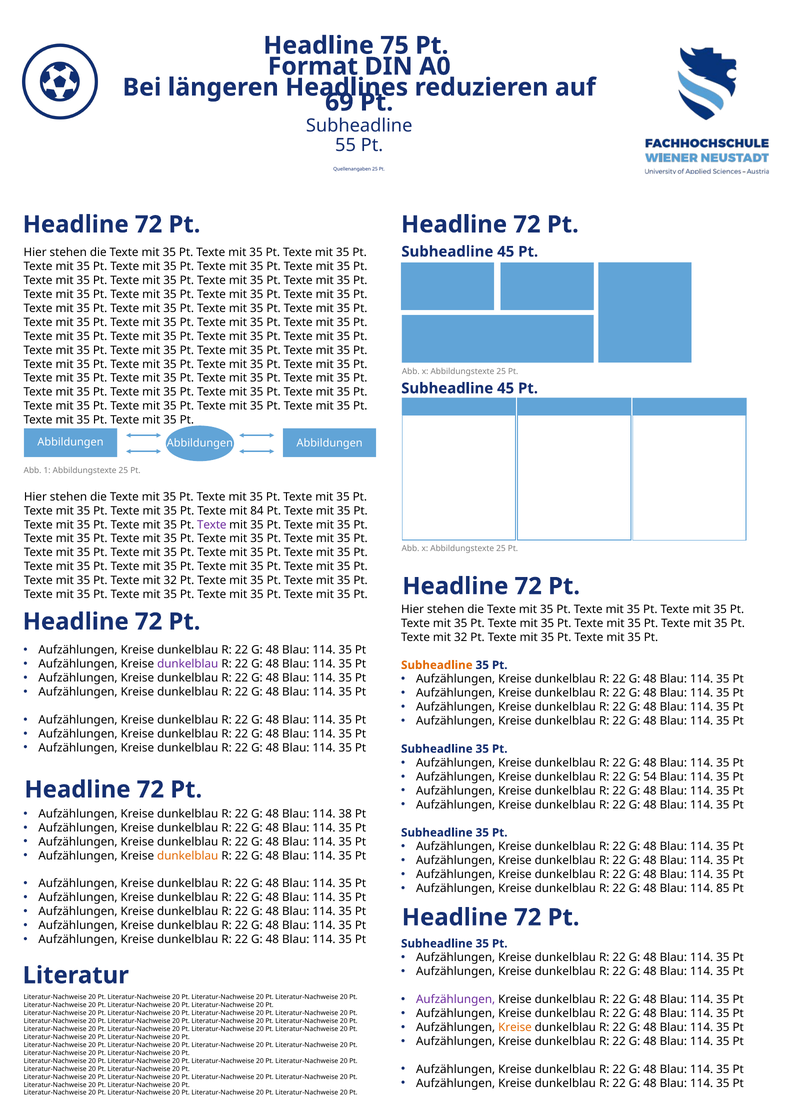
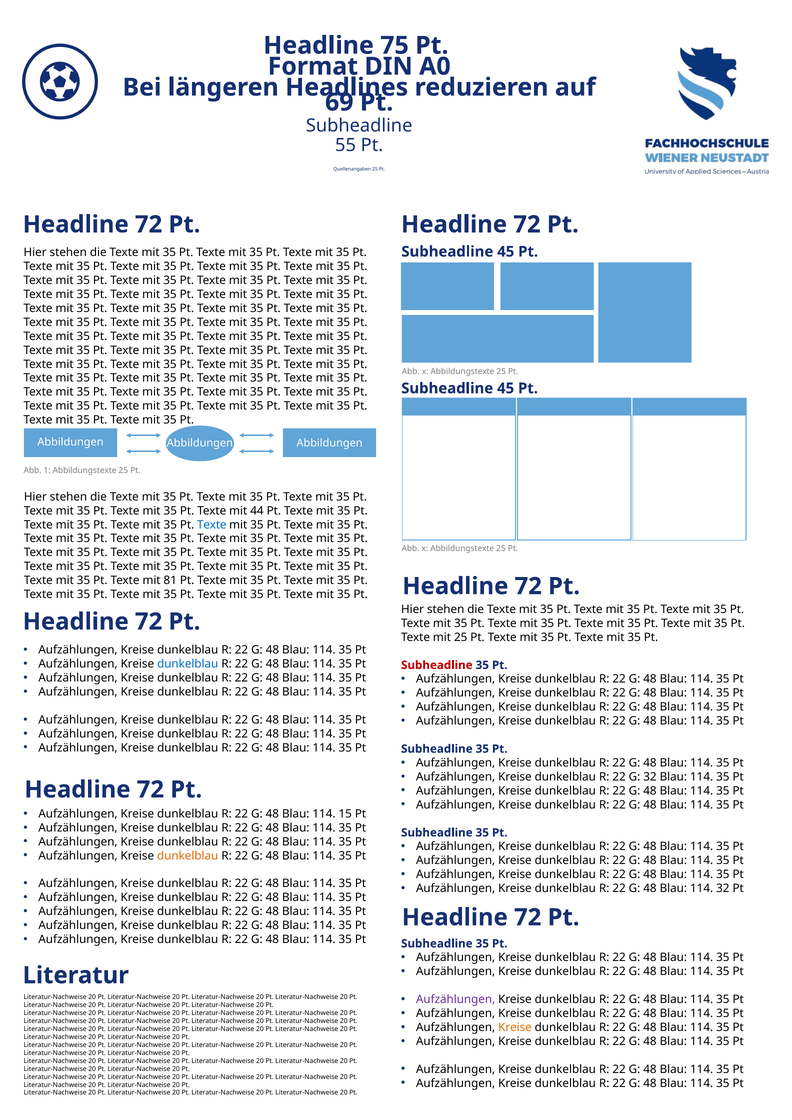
84: 84 -> 44 (257, 511)
Texte colour: purple -> blue (212, 525)
32: 32 -> 81 (170, 580)
32: 32 -> 25 (461, 637)
dunkelblau colour: purple -> blue (188, 664)
Subheadline colour: orange -> red (437, 665)
G 54: 54 -> 32 (650, 777)
38: 38 -> 15 (345, 814)
114 85: 85 -> 32 (723, 888)
